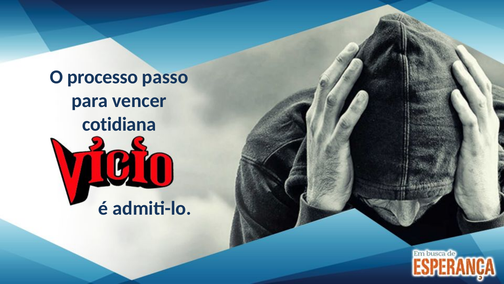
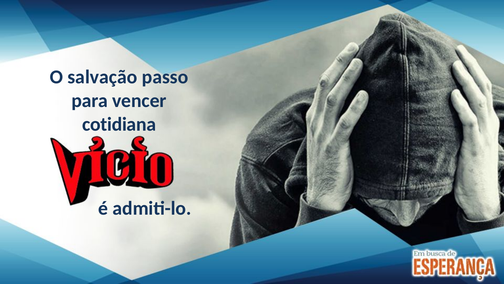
processo: processo -> salvação (102, 77)
